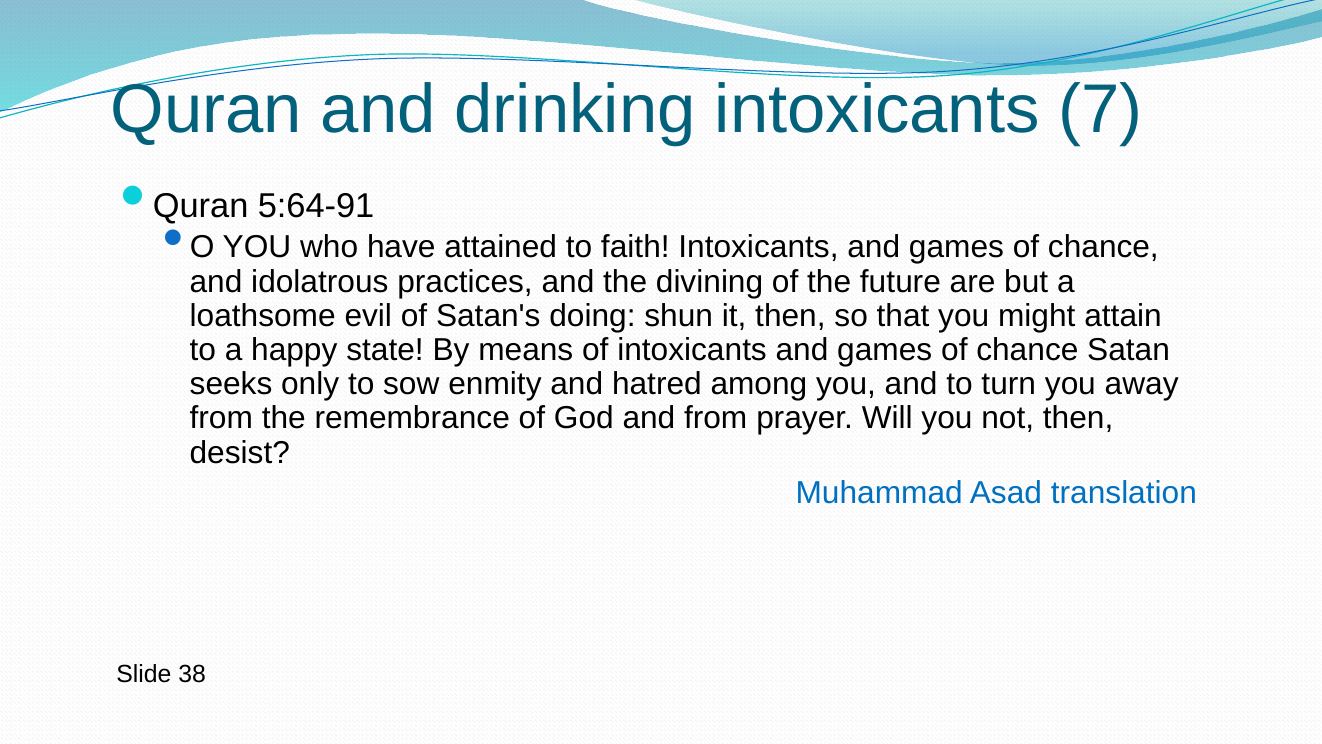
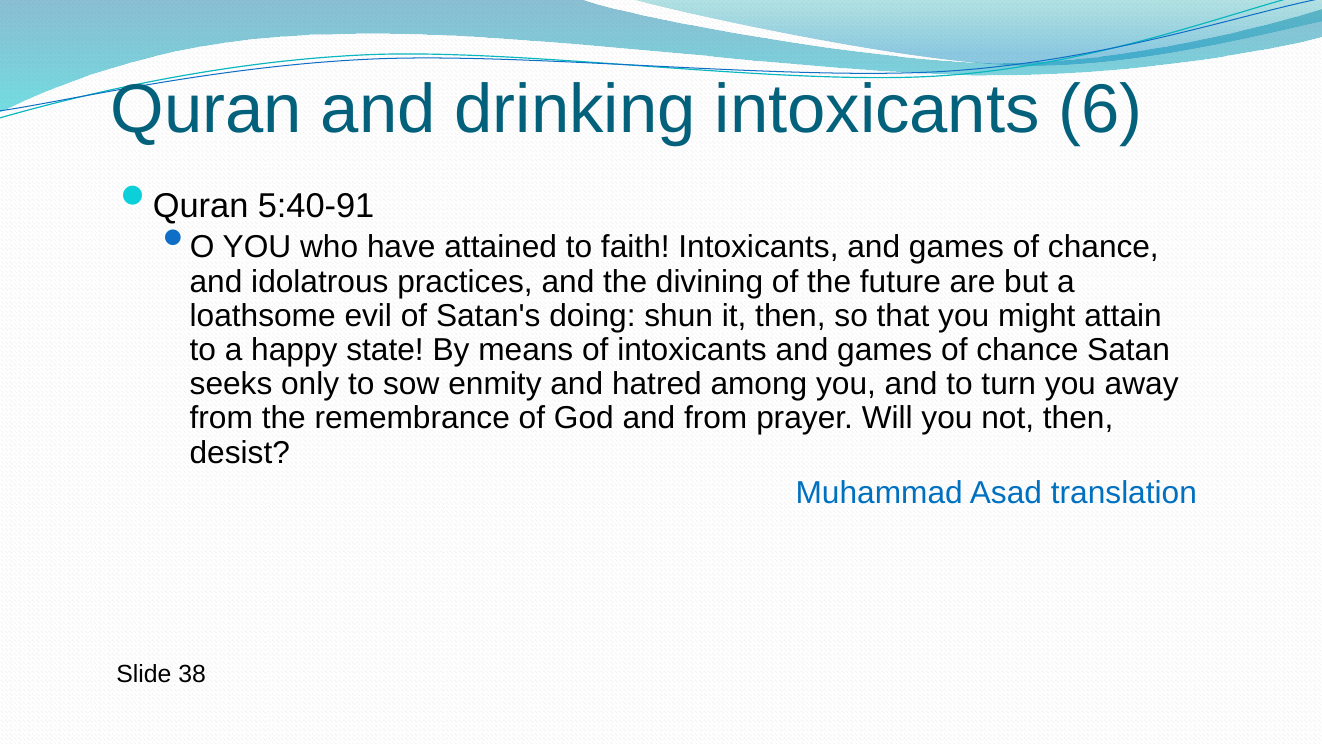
7: 7 -> 6 (1101, 110)
5:64-91: 5:64-91 -> 5:40-91 (316, 206)
